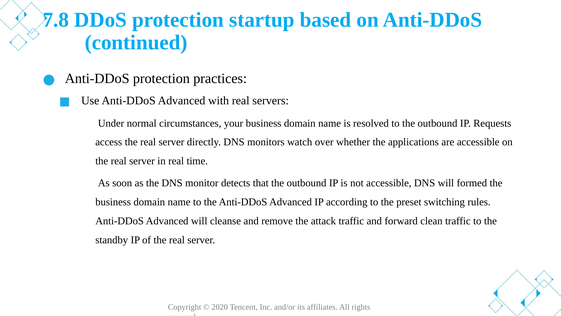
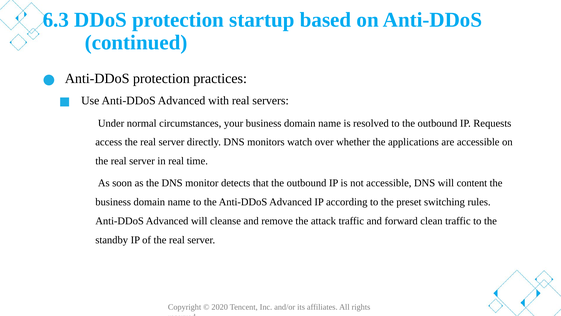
7.8: 7.8 -> 6.3 (56, 20)
formed: formed -> content (472, 183)
